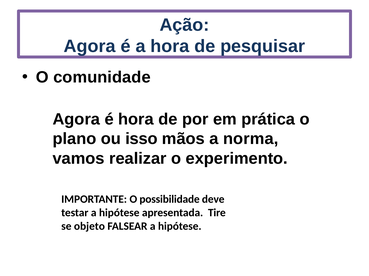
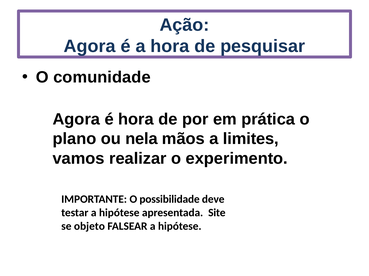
isso: isso -> nela (141, 139)
norma: norma -> limites (251, 139)
Tire: Tire -> Site (217, 213)
